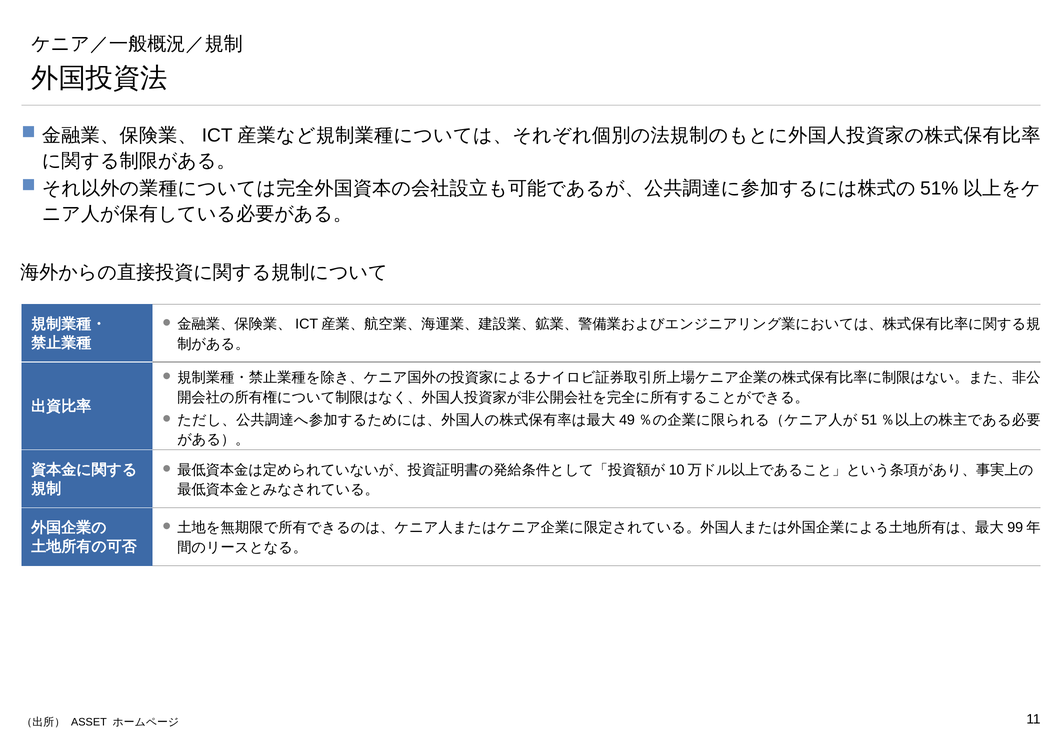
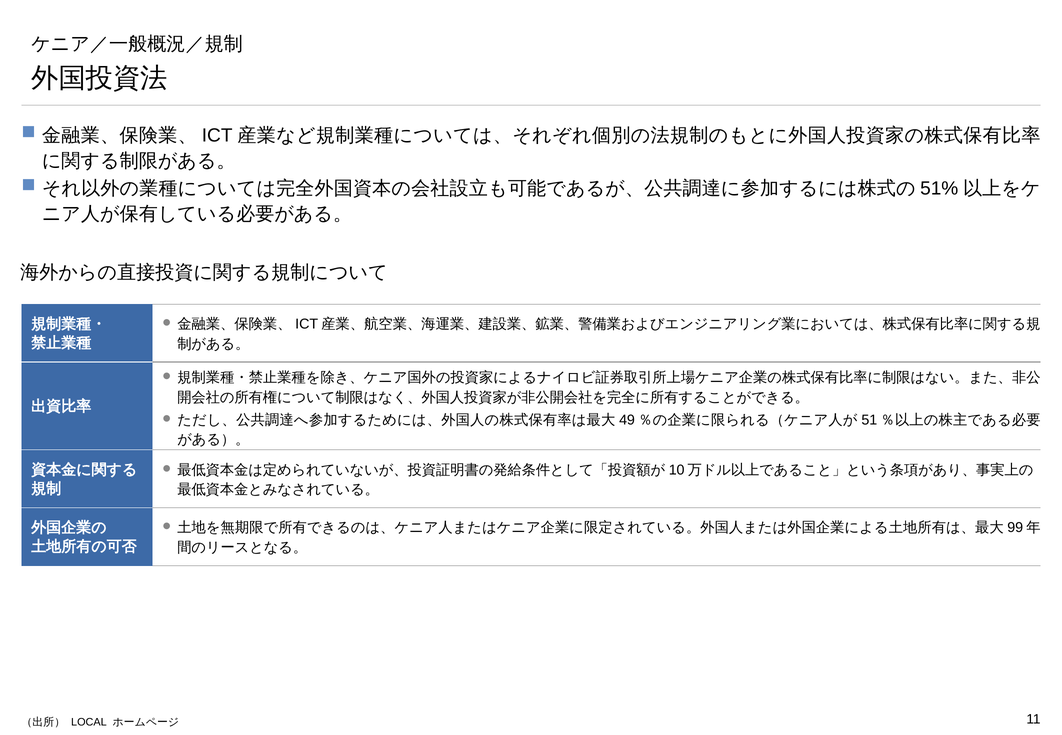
ASSET: ASSET -> LOCAL (89, 722)
